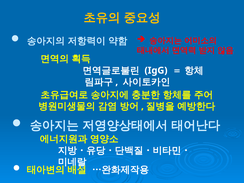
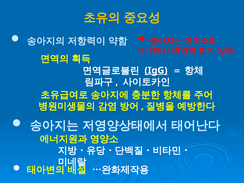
IgG underline: none -> present (156, 70)
